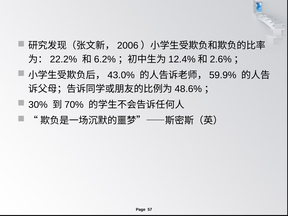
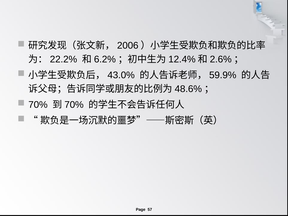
30%: 30% -> 70% (38, 105)
